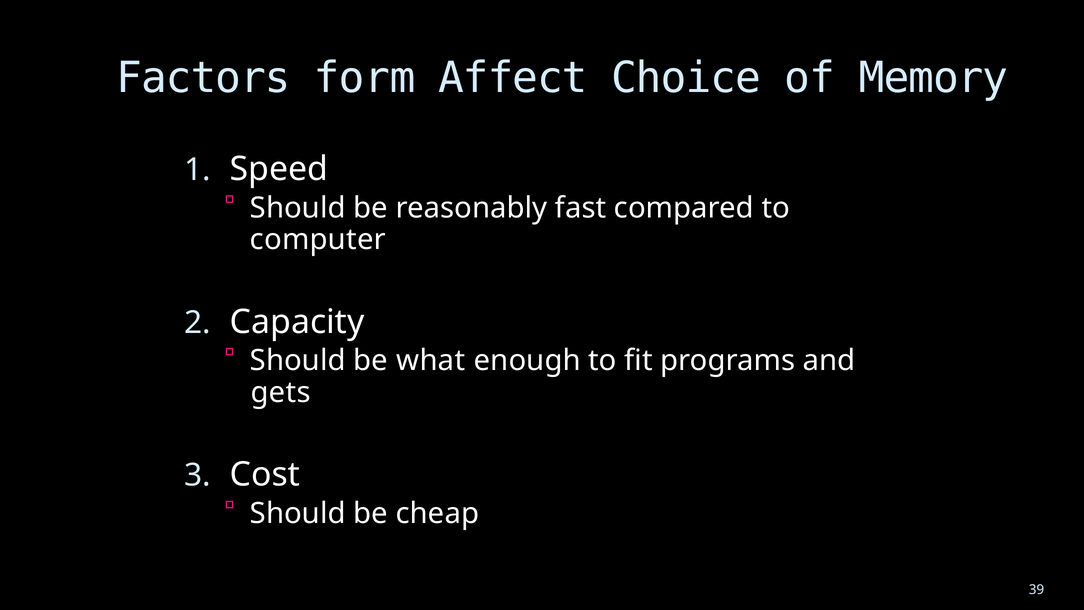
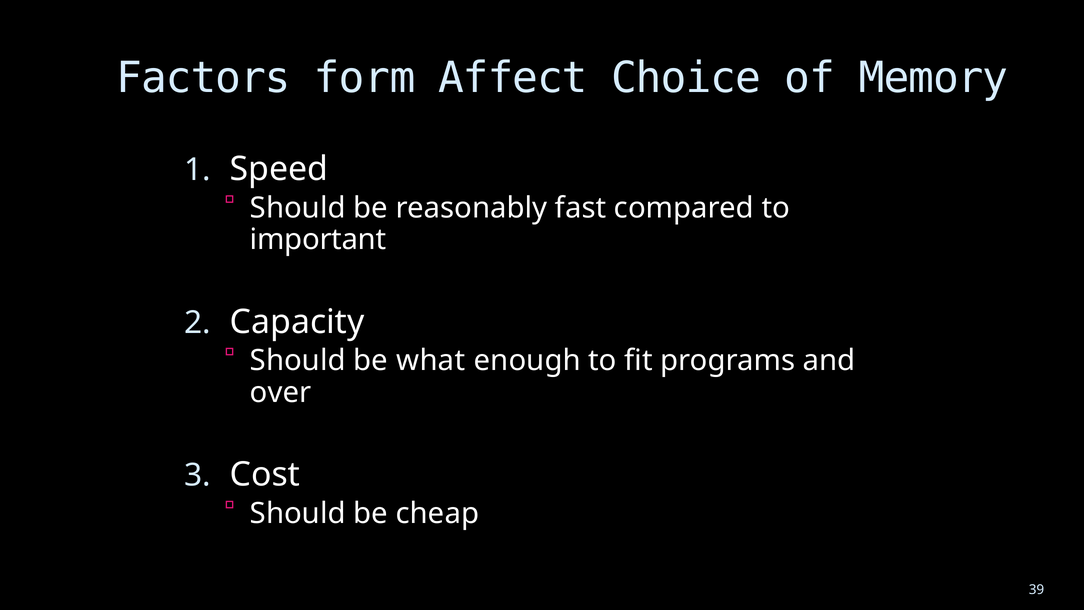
computer: computer -> important (318, 239)
gets: gets -> over (281, 392)
